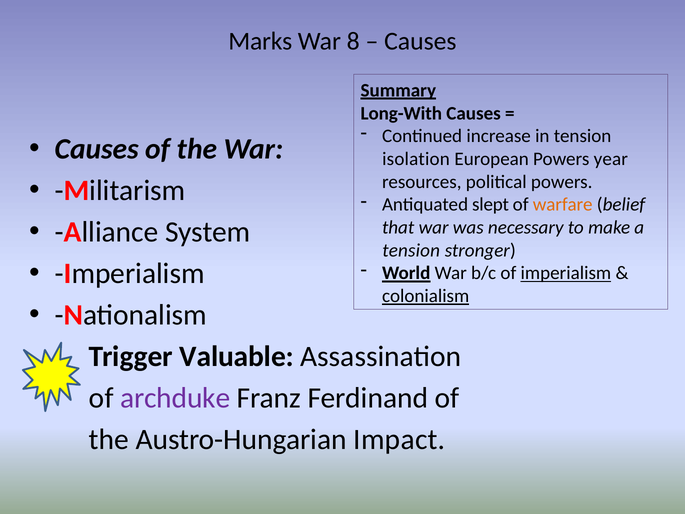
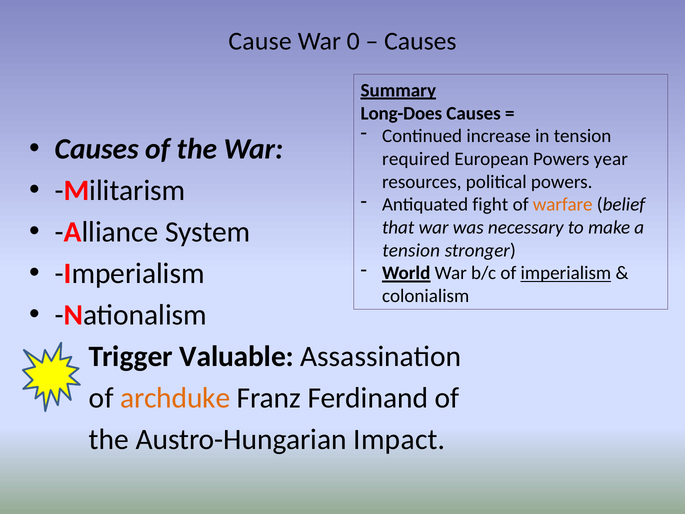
Marks: Marks -> Cause (260, 41)
8: 8 -> 0 (353, 41)
Long-With: Long-With -> Long-Does (401, 113)
isolation: isolation -> required (416, 159)
slept: slept -> fight (490, 205)
colonialism underline: present -> none (426, 296)
archduke colour: purple -> orange (175, 398)
